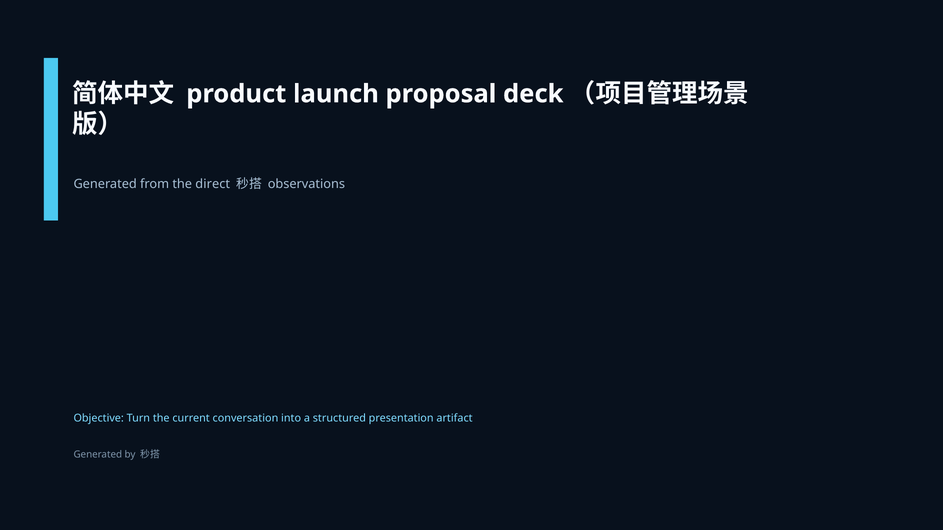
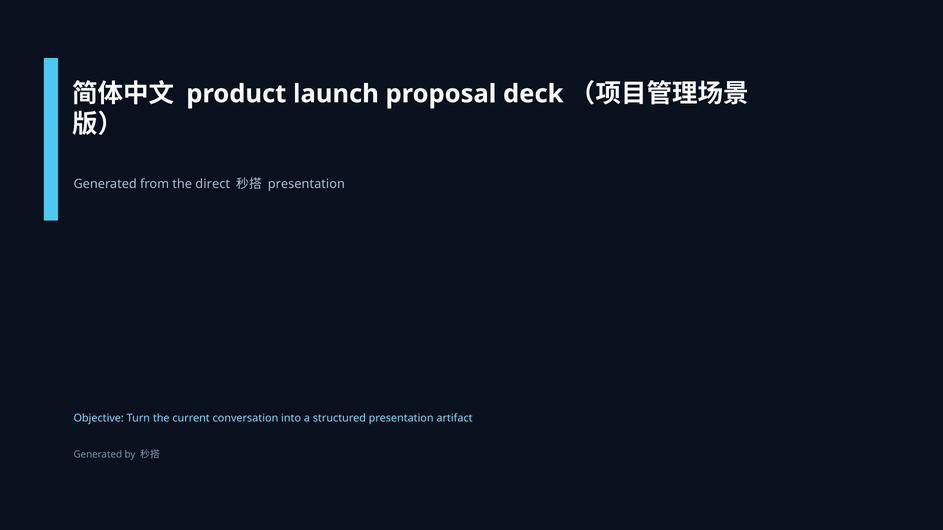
observations: observations -> presentation (306, 184)
